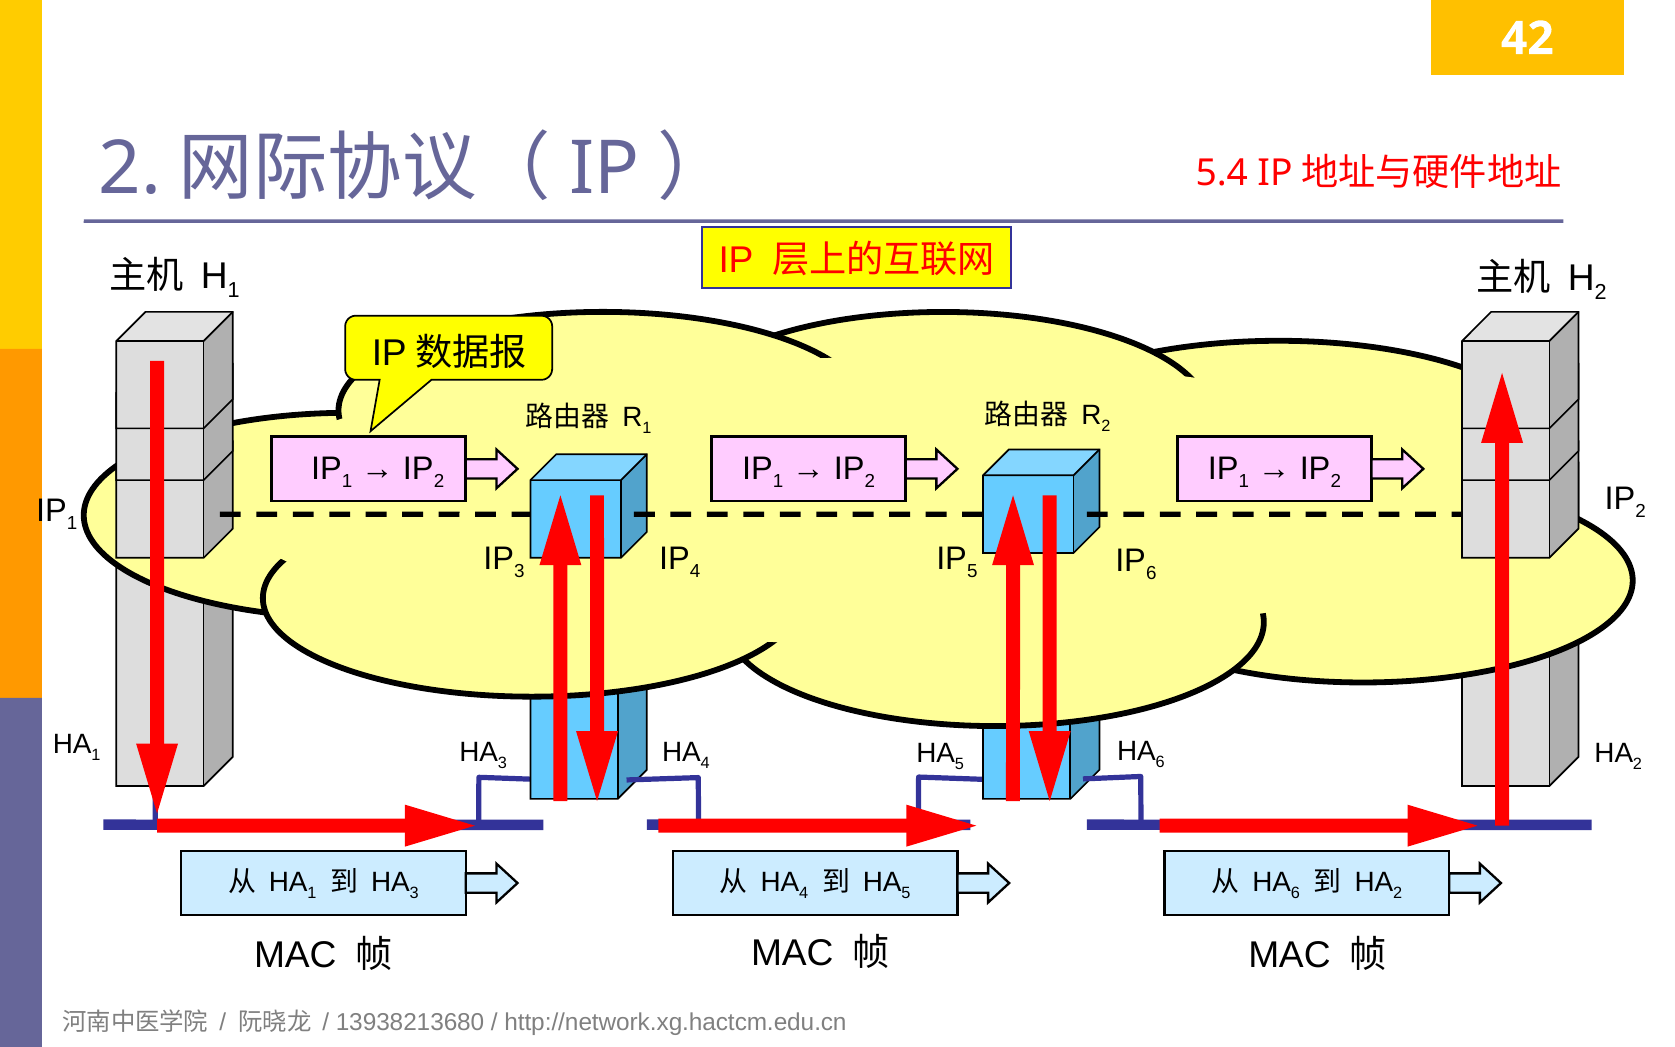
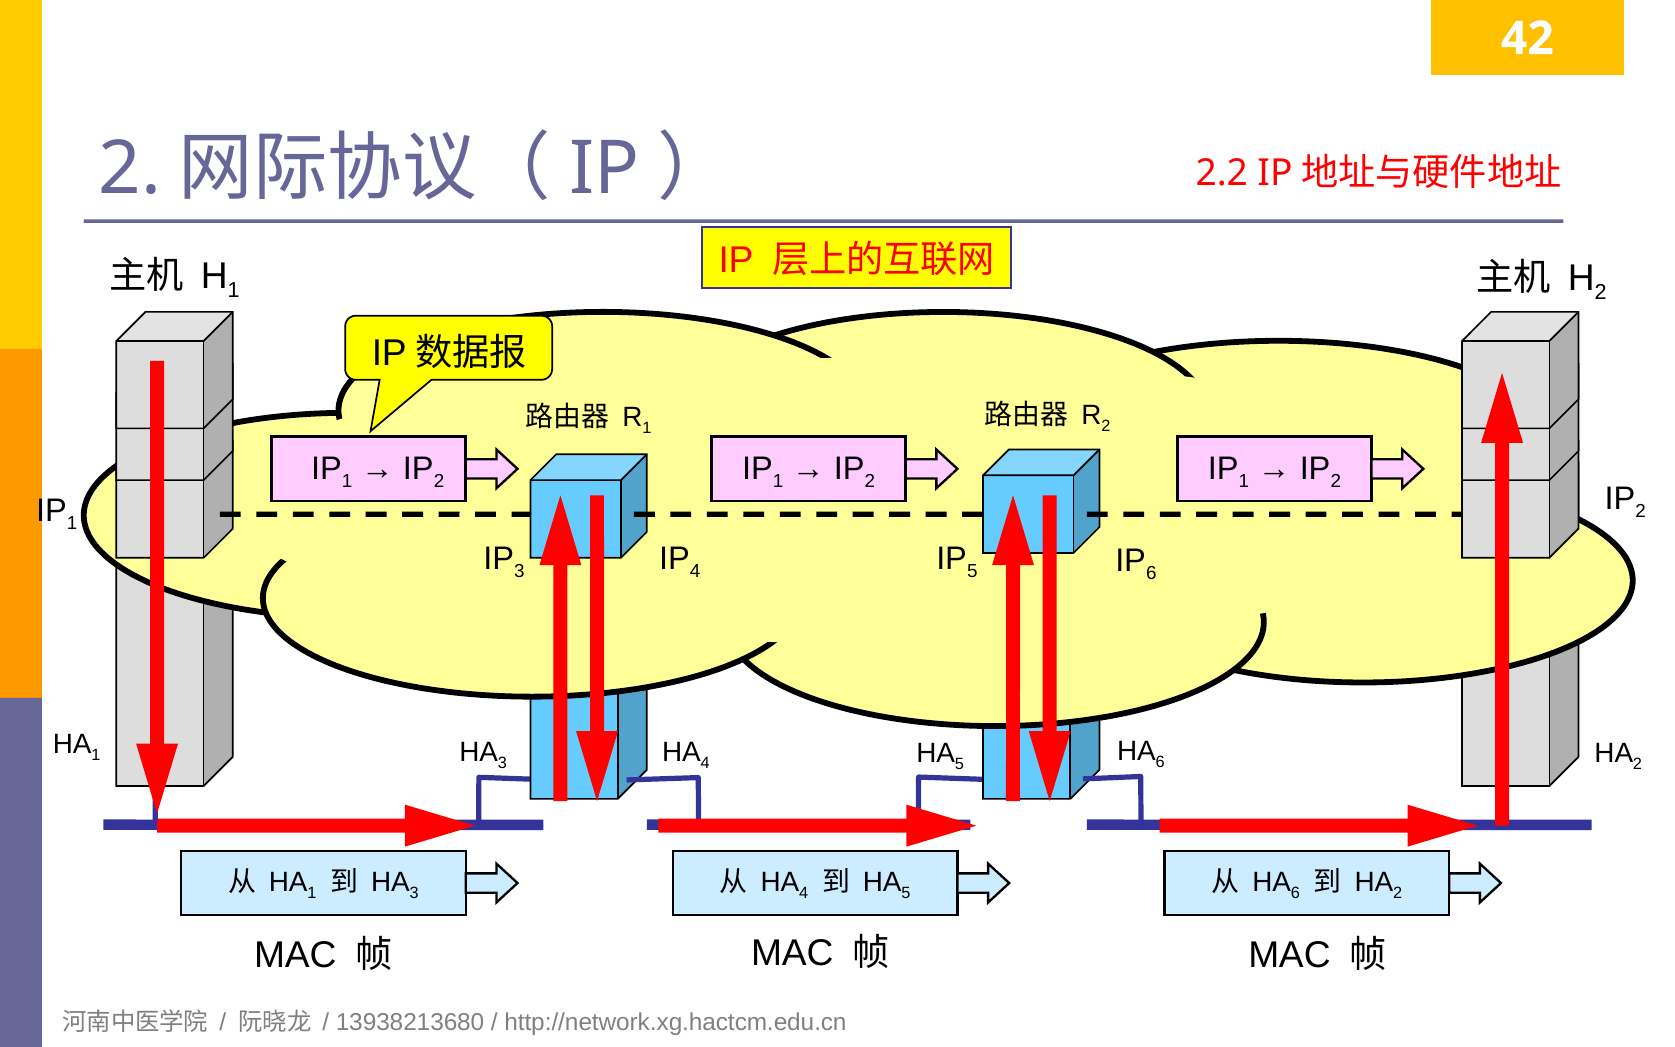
5.4: 5.4 -> 2.2 (1222, 173)
